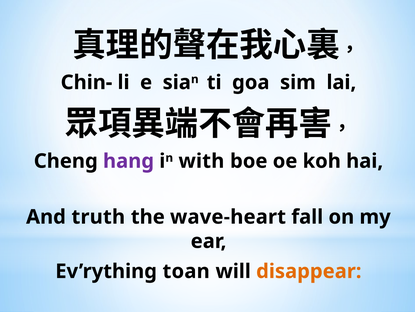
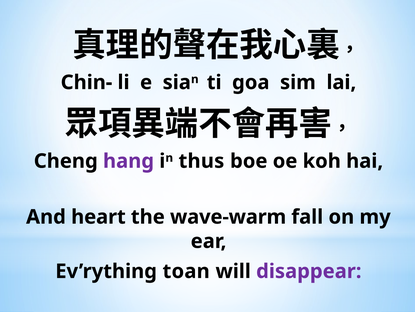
with: with -> thus (201, 161)
truth: truth -> heart (98, 216)
wave-heart: wave-heart -> wave-warm (228, 216)
disappear colour: orange -> purple (309, 271)
